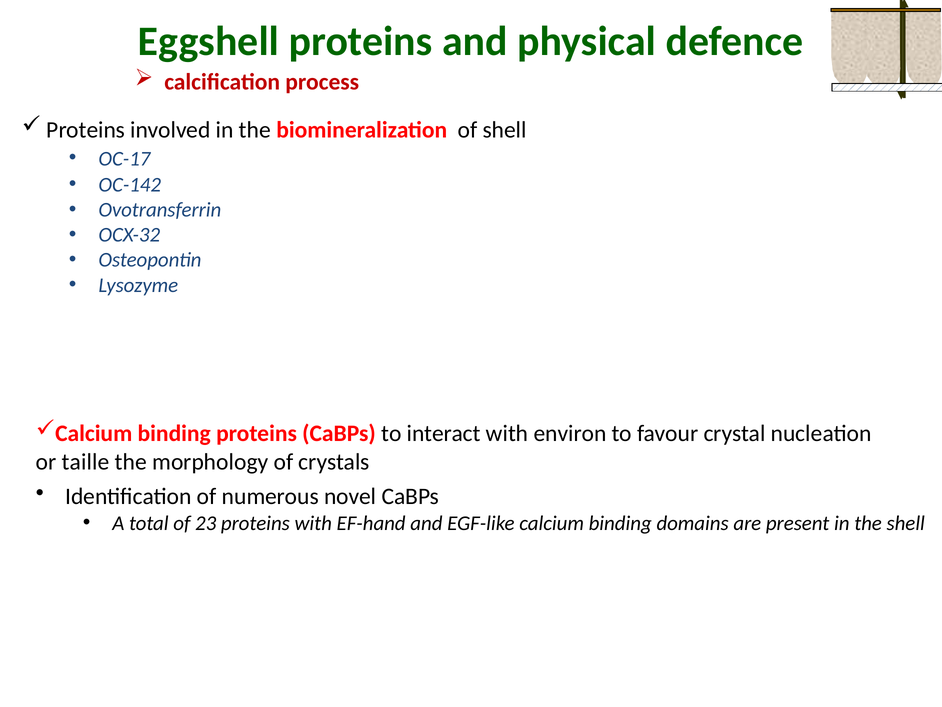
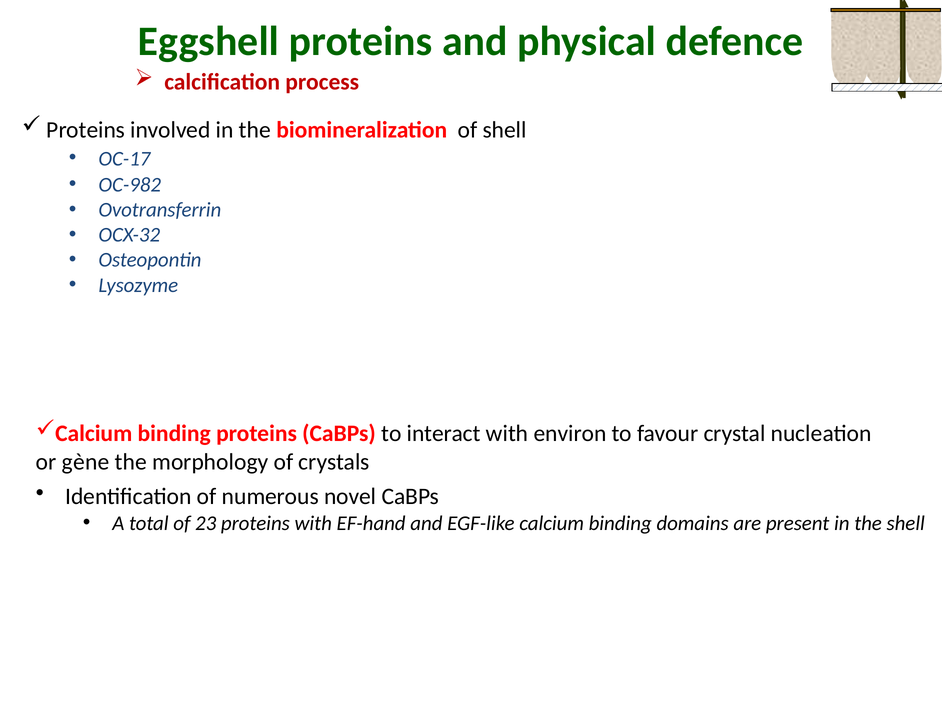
OC-142: OC-142 -> OC-982 (130, 185)
taille: taille -> gène (86, 462)
